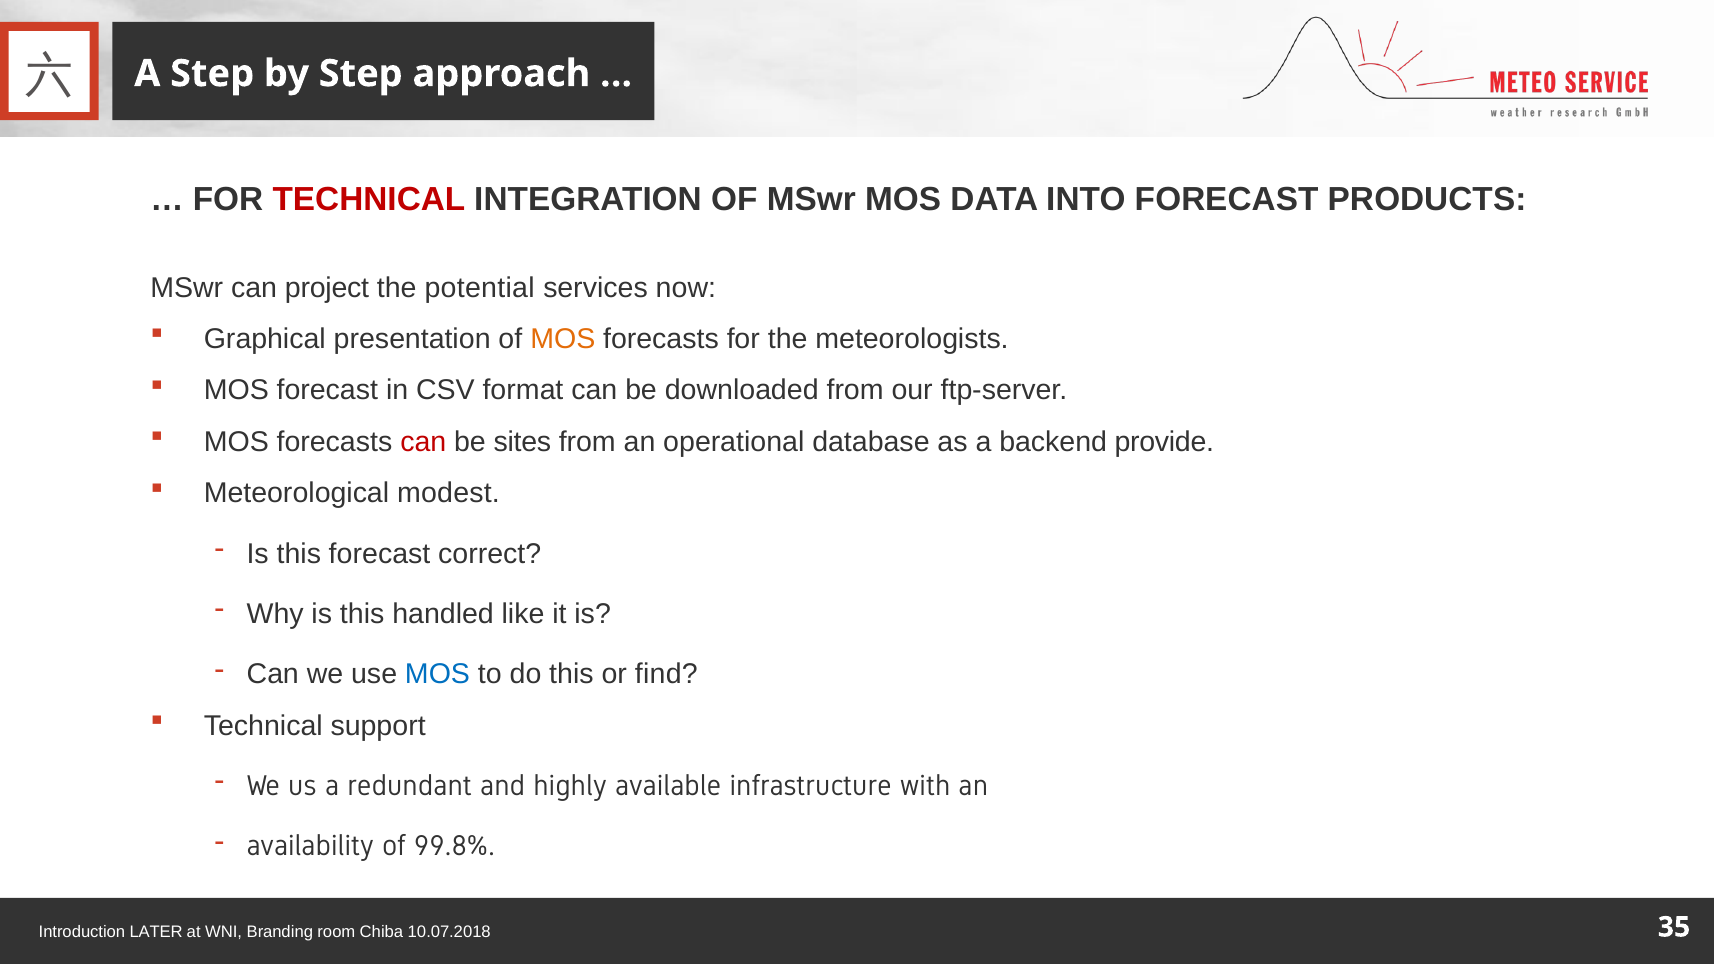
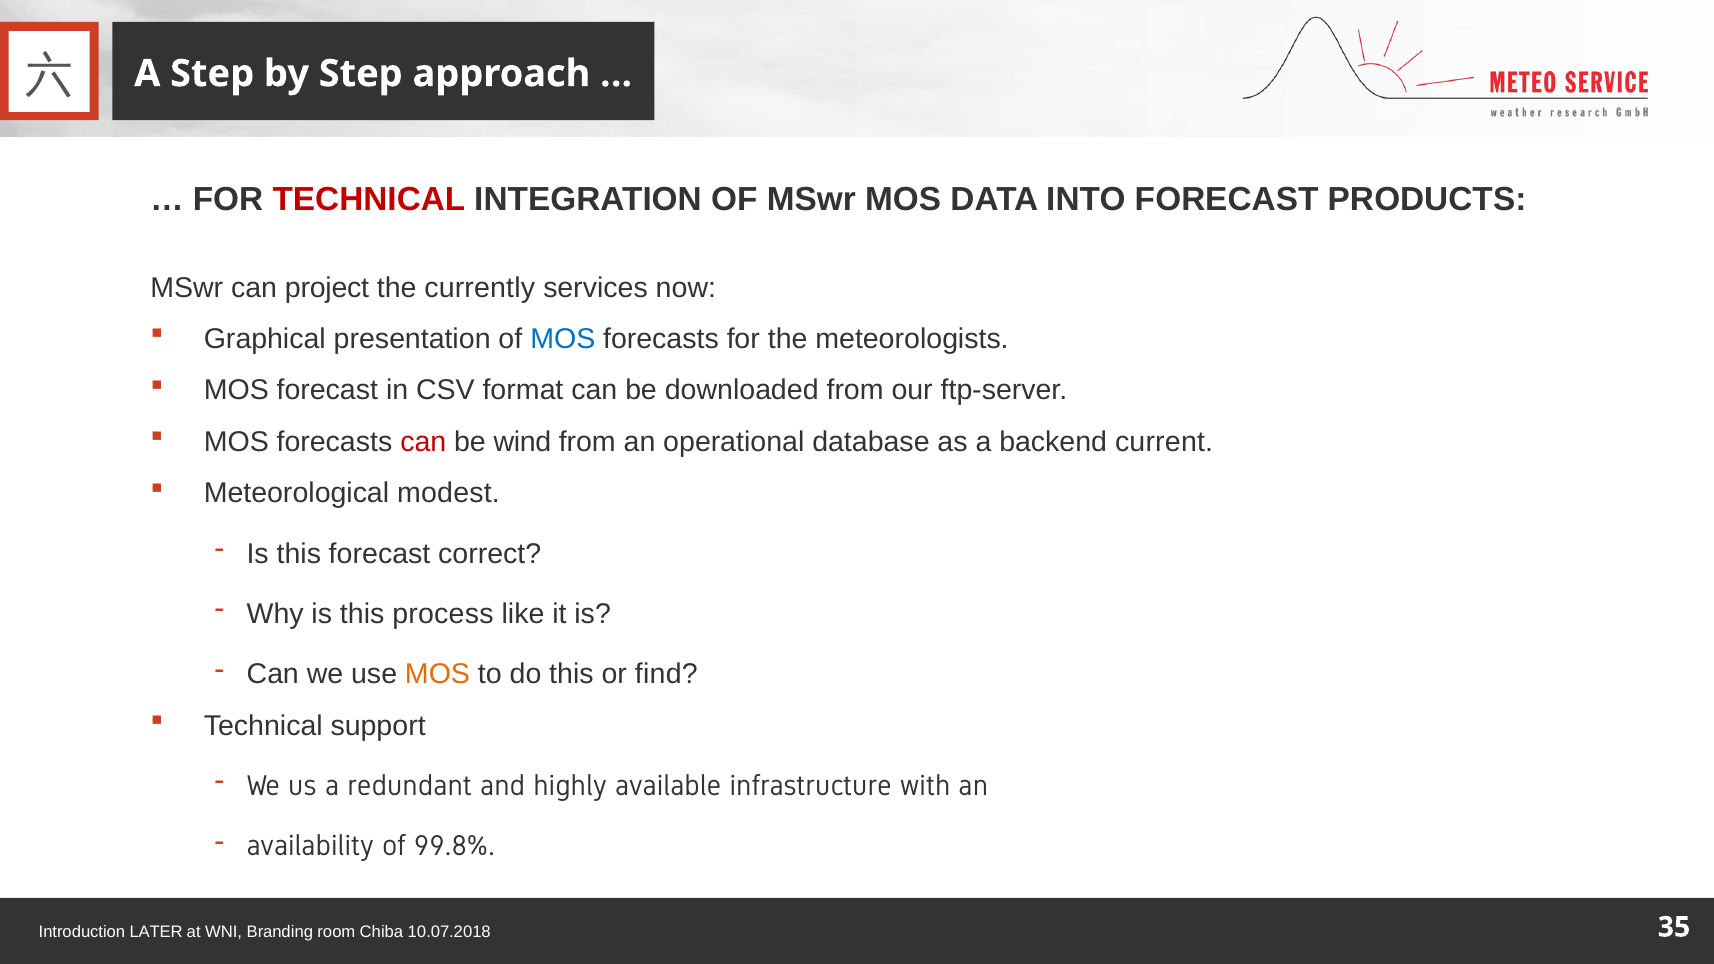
potential: potential -> currently (480, 288)
MOS colour: orange -> blue (563, 339)
sites: sites -> wind (522, 442)
provide: provide -> current (1164, 442)
handled: handled -> process (443, 614)
MOS colour: blue -> orange (437, 674)
